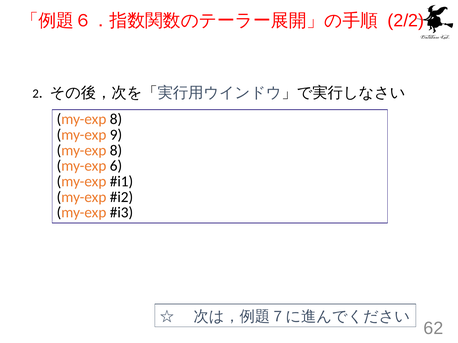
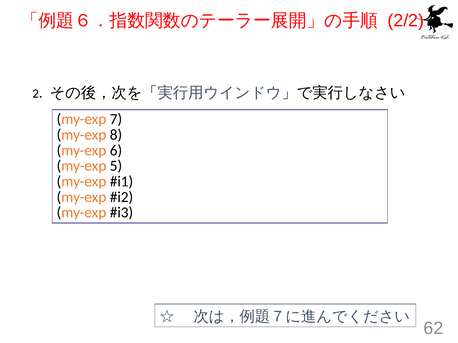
8: 8 -> 7 (116, 119)
9: 9 -> 8 (116, 135)
8: 8 -> 6 (116, 151)
6: 6 -> 5 (116, 166)
